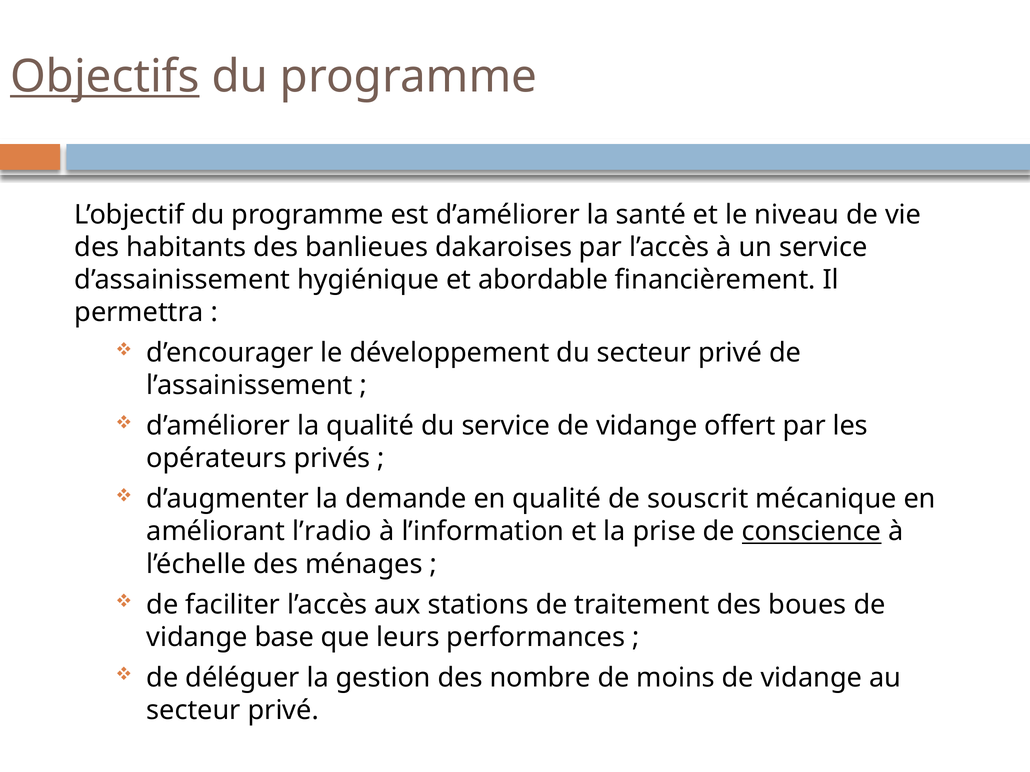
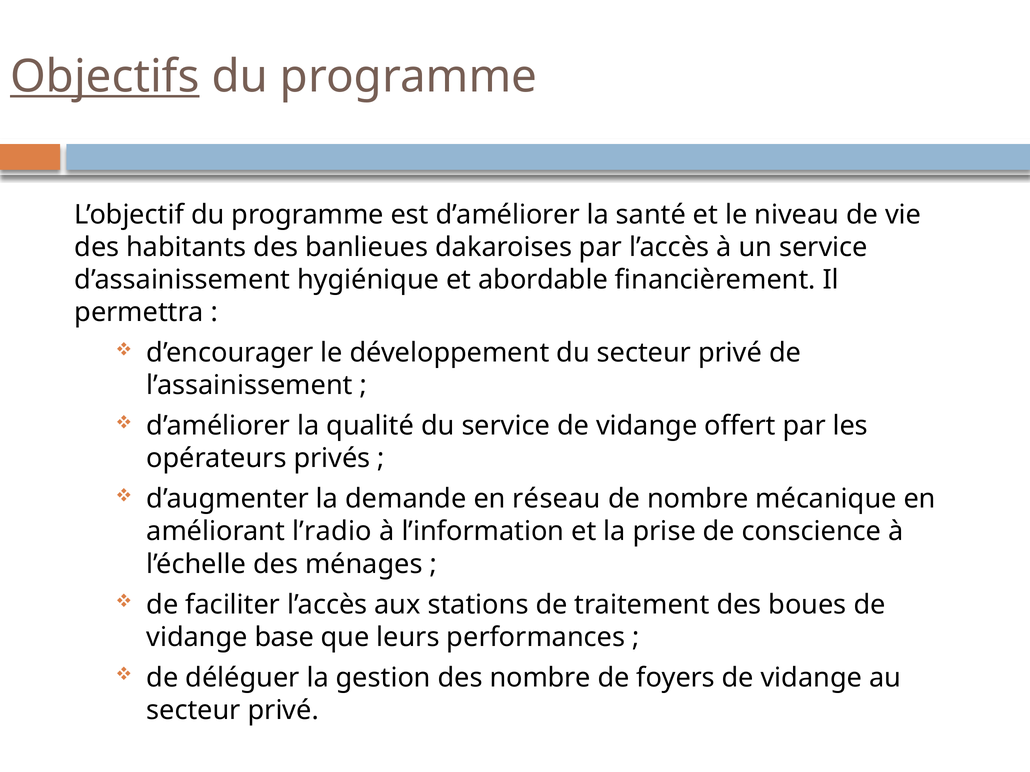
en qualité: qualité -> réseau (557, 499)
de souscrit: souscrit -> nombre (698, 499)
conscience underline: present -> none (812, 532)
moins: moins -> foyers (676, 678)
